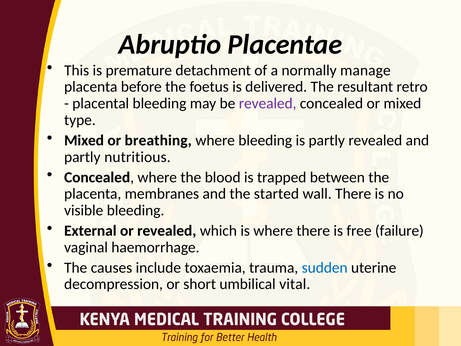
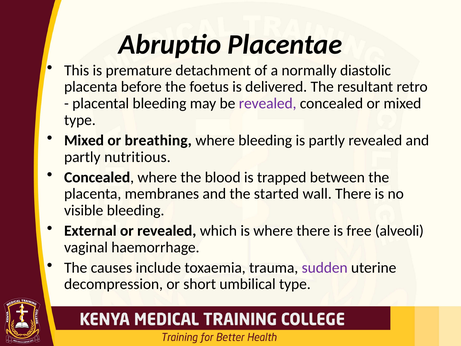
manage: manage -> diastolic (366, 70)
failure: failure -> alveoli (399, 231)
sudden colour: blue -> purple (325, 267)
umbilical vital: vital -> type (295, 284)
